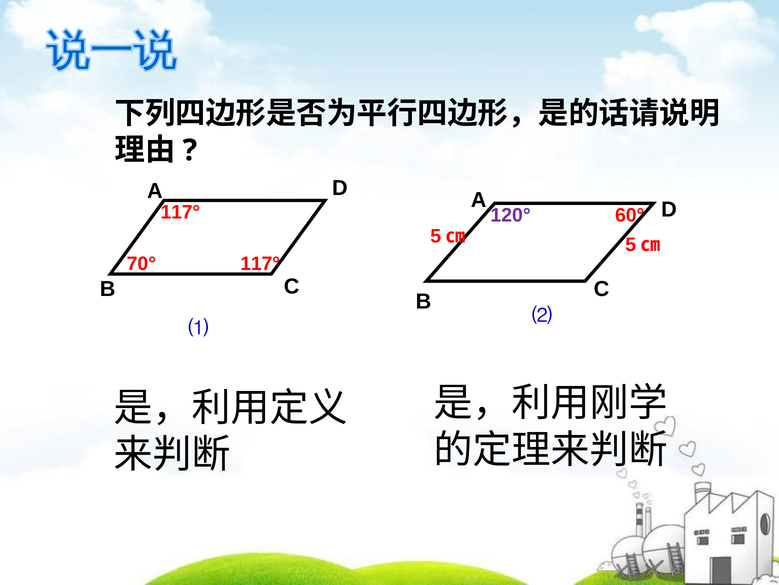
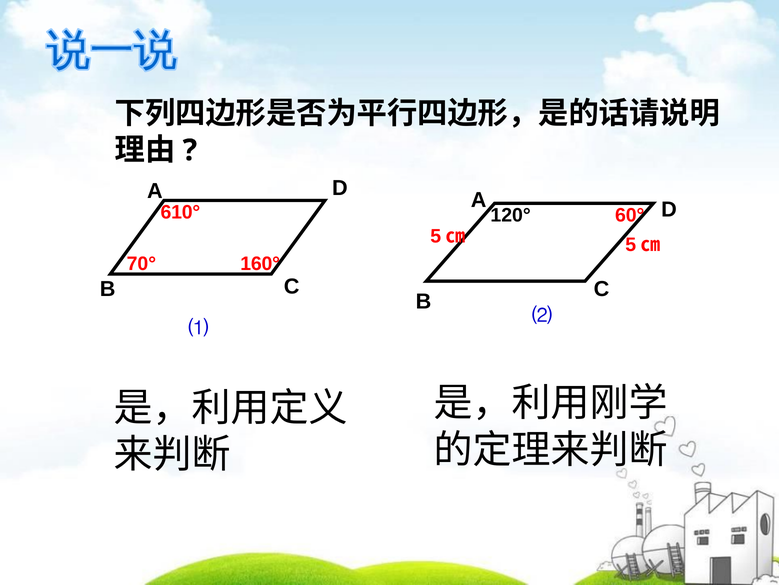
117°: 117° -> 610° (180, 212)
120° colour: purple -> black (511, 215)
70° 117°: 117° -> 160° (260, 264)
